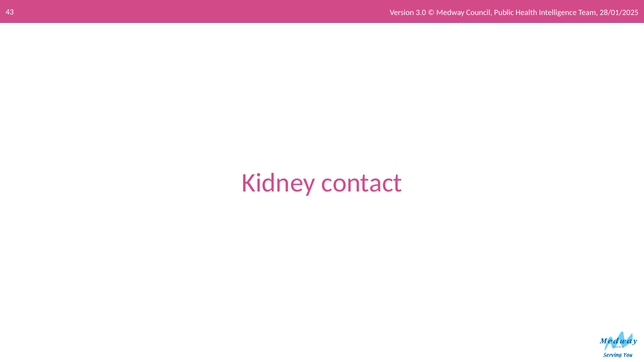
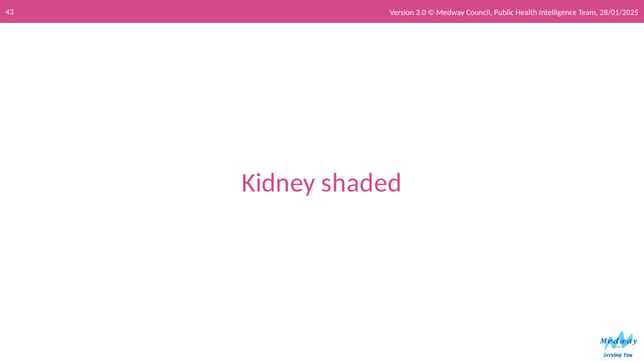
contact: contact -> shaded (362, 183)
